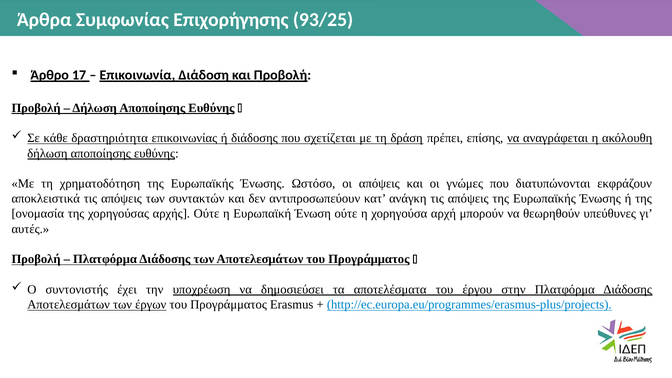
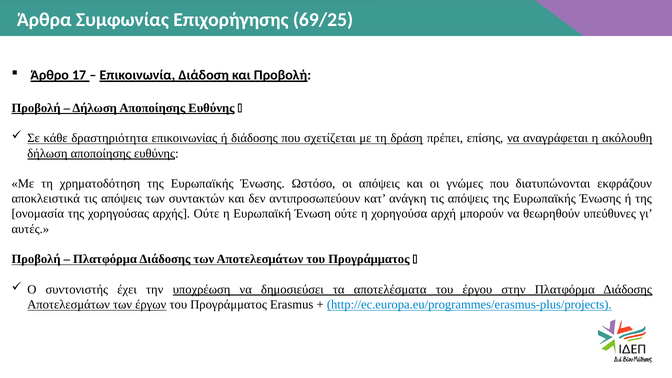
93/25: 93/25 -> 69/25 (323, 20)
